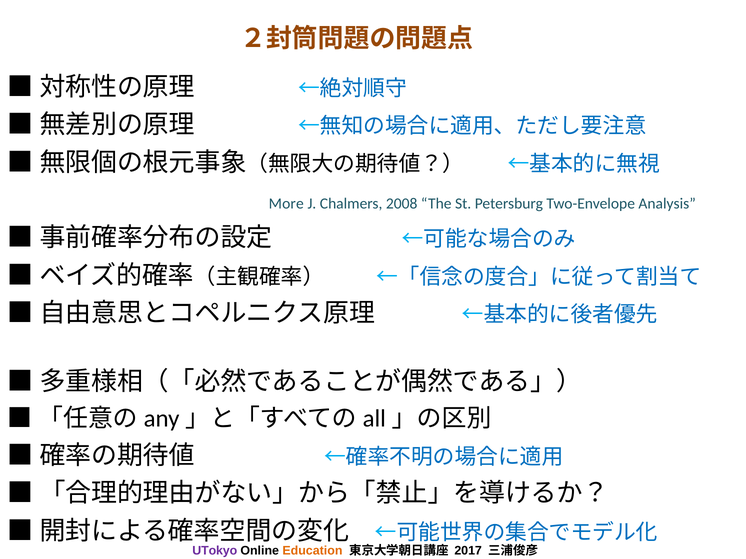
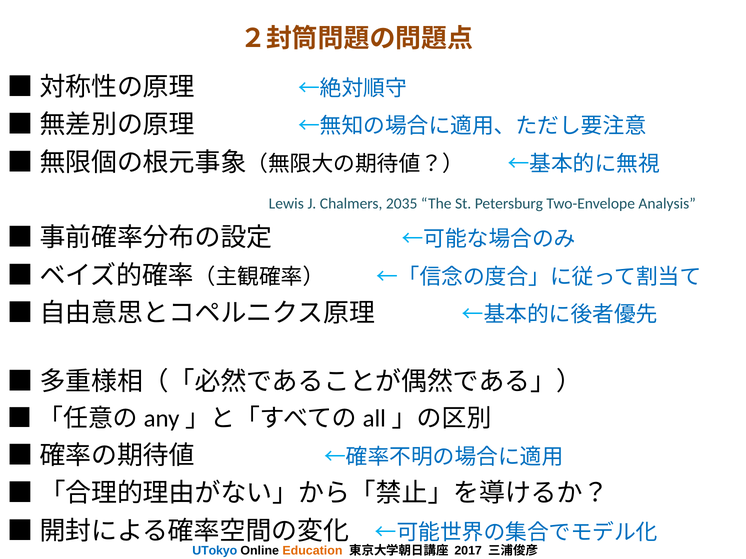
More: More -> Lewis (286, 204)
2008: 2008 -> 2035 (402, 204)
UTokyo colour: purple -> blue (215, 551)
